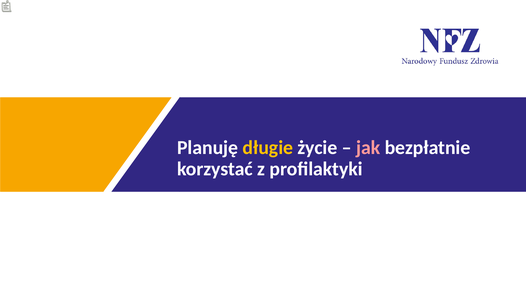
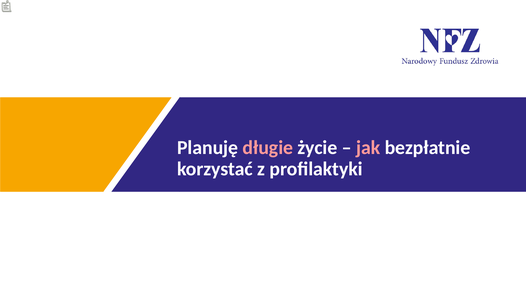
długie colour: yellow -> pink (268, 148)
